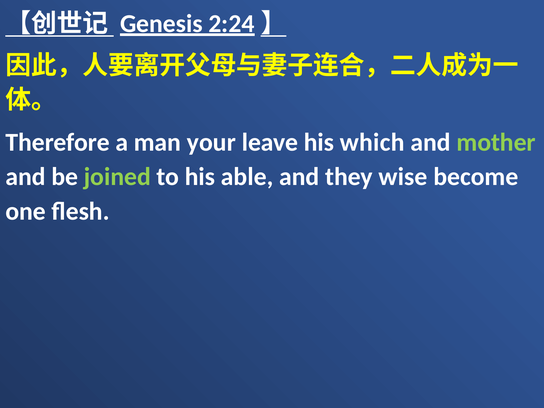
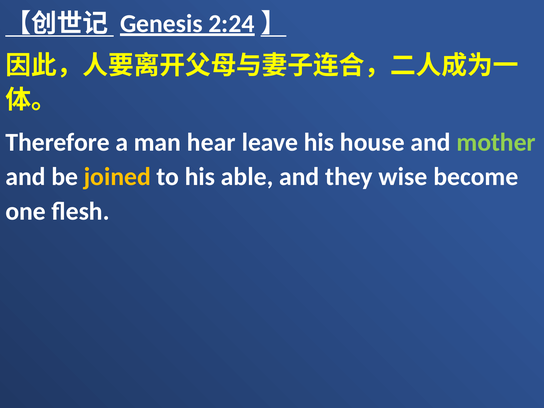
your: your -> hear (211, 142)
which: which -> house (372, 142)
joined colour: light green -> yellow (117, 177)
